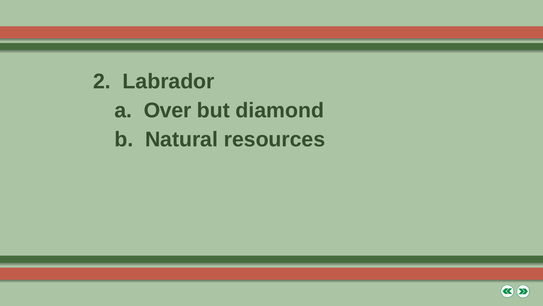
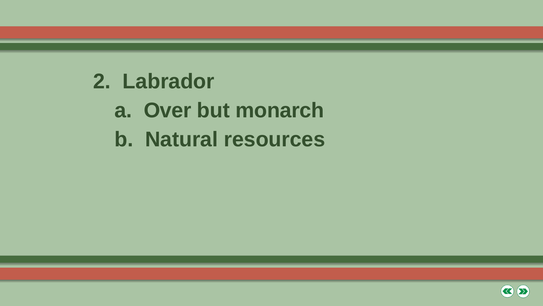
diamond: diamond -> monarch (280, 110)
